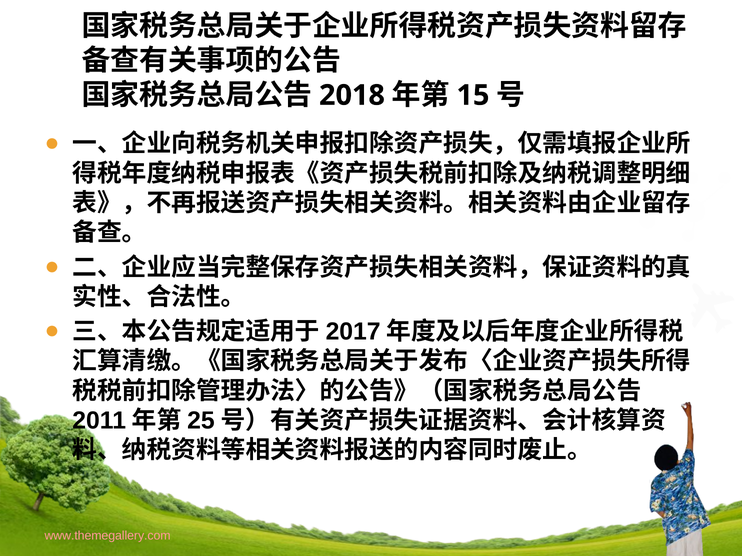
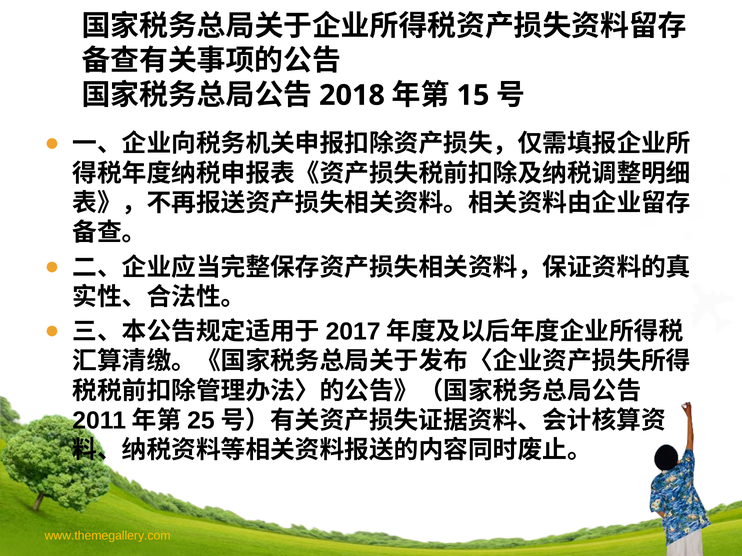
www.themegallery.com colour: pink -> yellow (108, 536)
